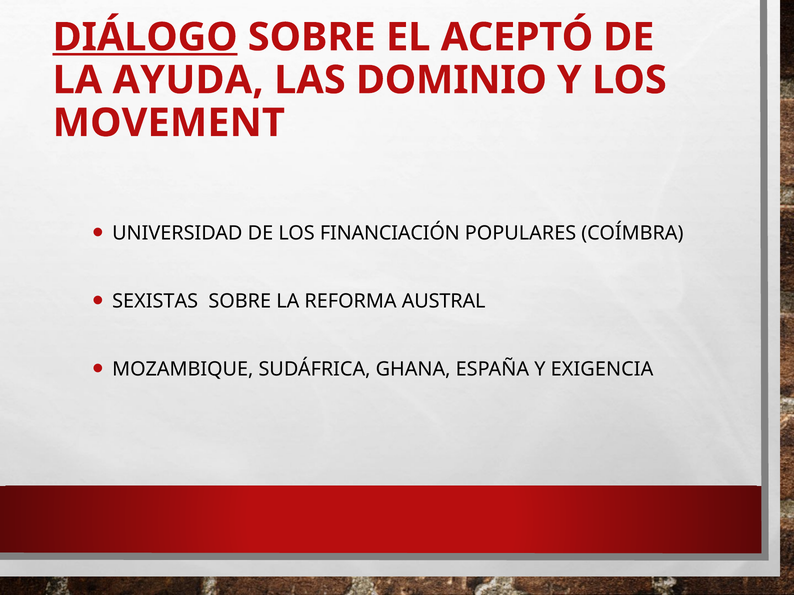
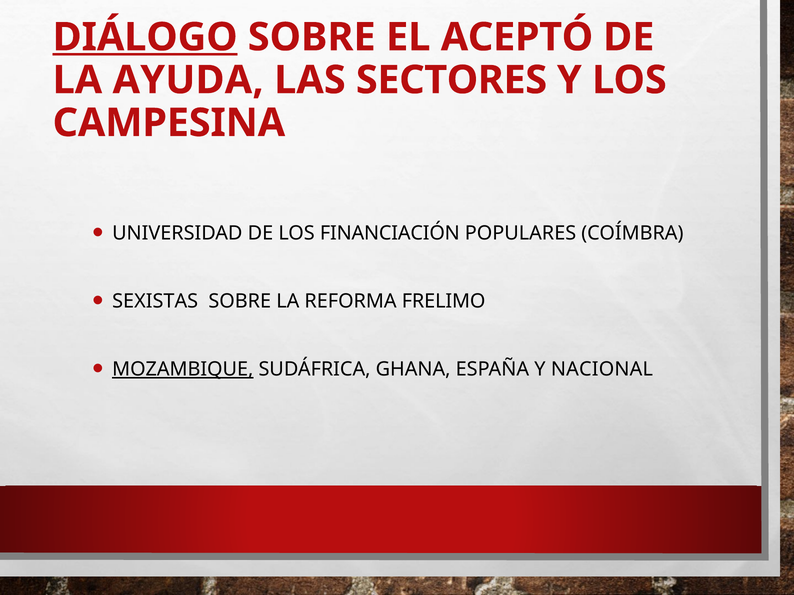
DOMINIO: DOMINIO -> SECTORES (452, 80)
MOVEMENT: MOVEMENT -> CAMPESINA (169, 123)
AUSTRAL: AUSTRAL -> FRELIMO (444, 301)
MOZAMBIQUE underline: none -> present (183, 370)
EXIGENCIA: EXIGENCIA -> NACIONAL (602, 370)
